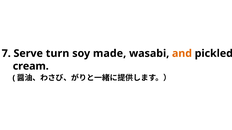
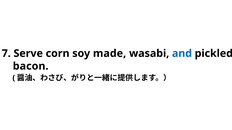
turn: turn -> corn (58, 54)
and colour: orange -> blue (182, 54)
cream: cream -> bacon (31, 66)
